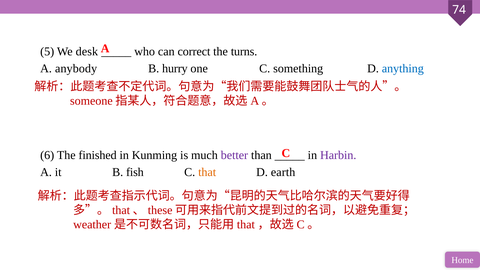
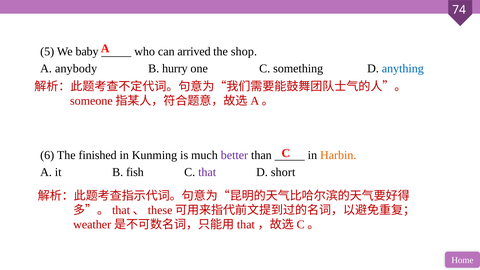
desk: desk -> baby (87, 51)
correct: correct -> arrived (194, 51)
turns: turns -> shop (244, 51)
Harbin colour: purple -> orange (338, 155)
that colour: orange -> purple (207, 172)
earth: earth -> short (283, 172)
